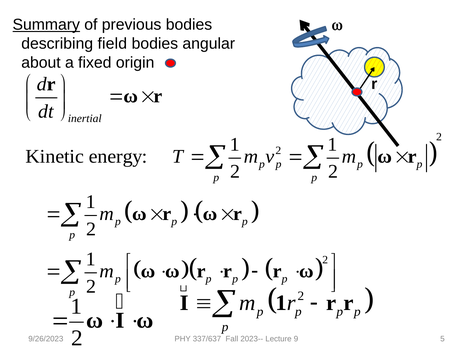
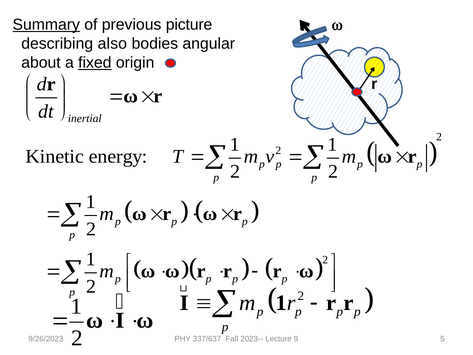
previous bodies: bodies -> picture (189, 25)
field: field -> also (112, 44)
fixed underline: none -> present (95, 63)
